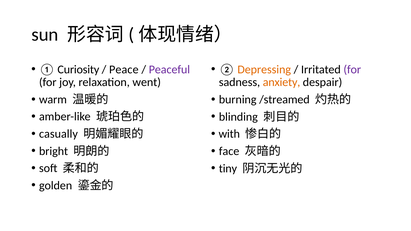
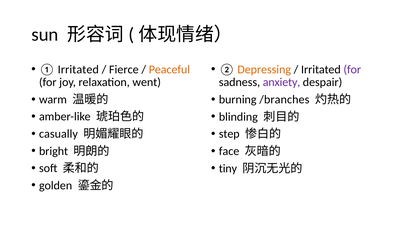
① Curiosity: Curiosity -> Irritated (78, 69)
Peace: Peace -> Fierce (124, 69)
Peaceful colour: purple -> orange (169, 69)
anxiety colour: orange -> purple (282, 82)
/streamed: /streamed -> /branches (284, 100)
with: with -> step (229, 134)
